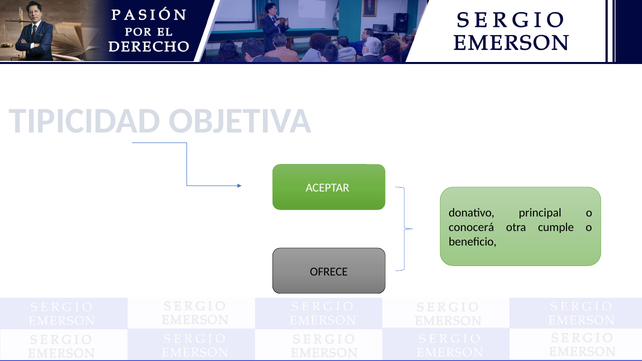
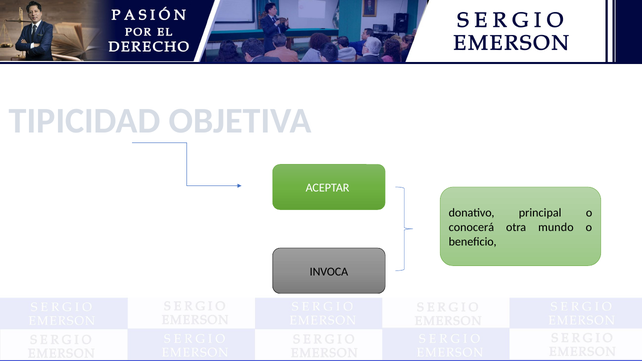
cumple: cumple -> mundo (556, 227)
OFRECE: OFRECE -> INVOCA (329, 272)
